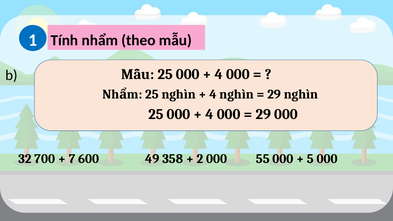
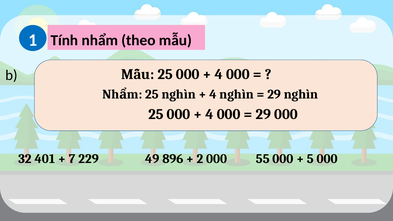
700: 700 -> 401 (45, 159)
600: 600 -> 229 (89, 159)
358: 358 -> 896 (173, 159)
